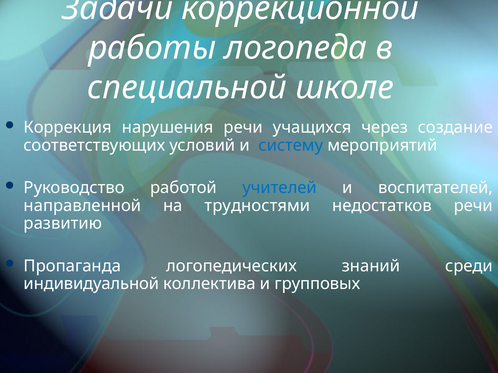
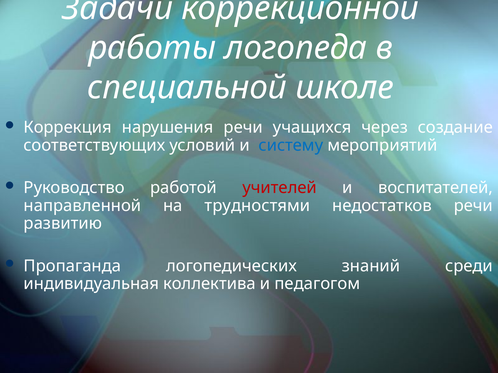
учителей colour: blue -> red (280, 188)
индивидуальной: индивидуальной -> индивидуальная (91, 284)
групповых: групповых -> педагогом (317, 284)
